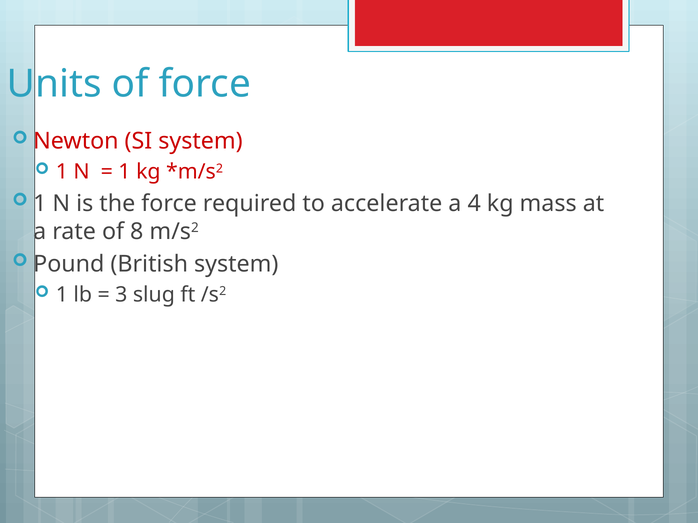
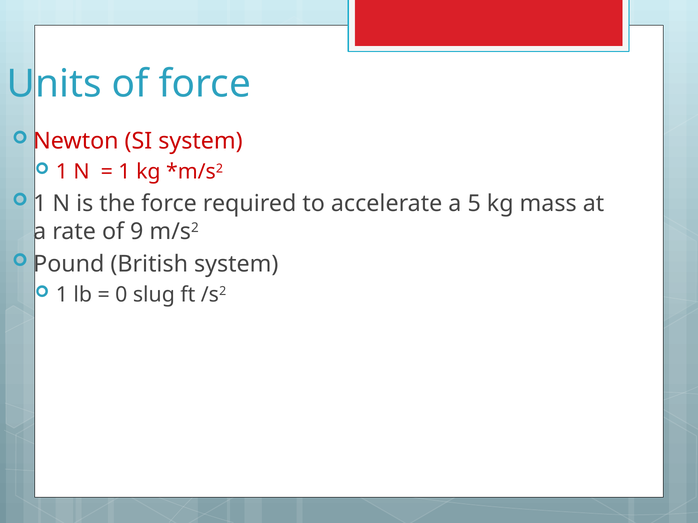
4: 4 -> 5 (474, 204)
8: 8 -> 9 (137, 232)
3: 3 -> 0 (121, 295)
